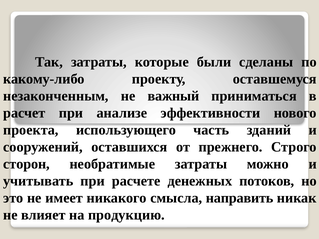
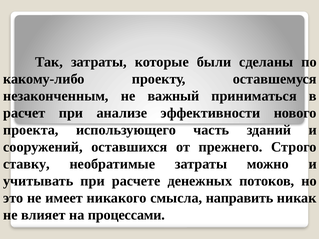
сторон: сторон -> ставку (26, 164)
продукцию: продукцию -> процессами (126, 215)
